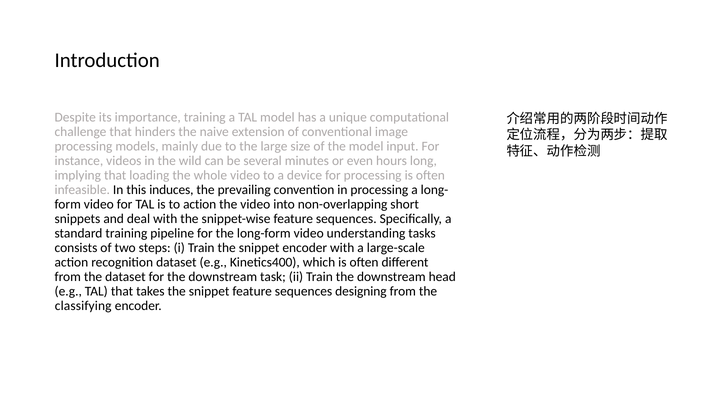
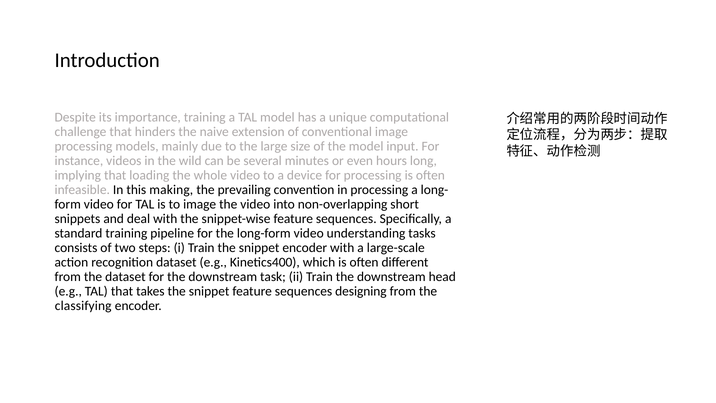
induces: induces -> making (171, 190)
to action: action -> image (200, 204)
